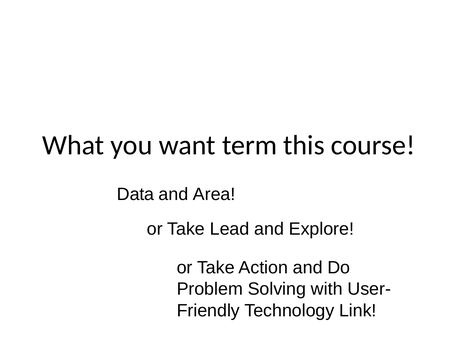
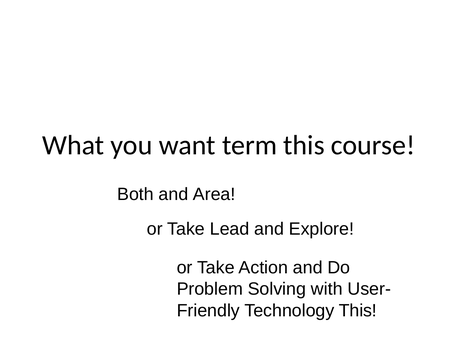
Data: Data -> Both (135, 195)
Technology Link: Link -> This (358, 311)
